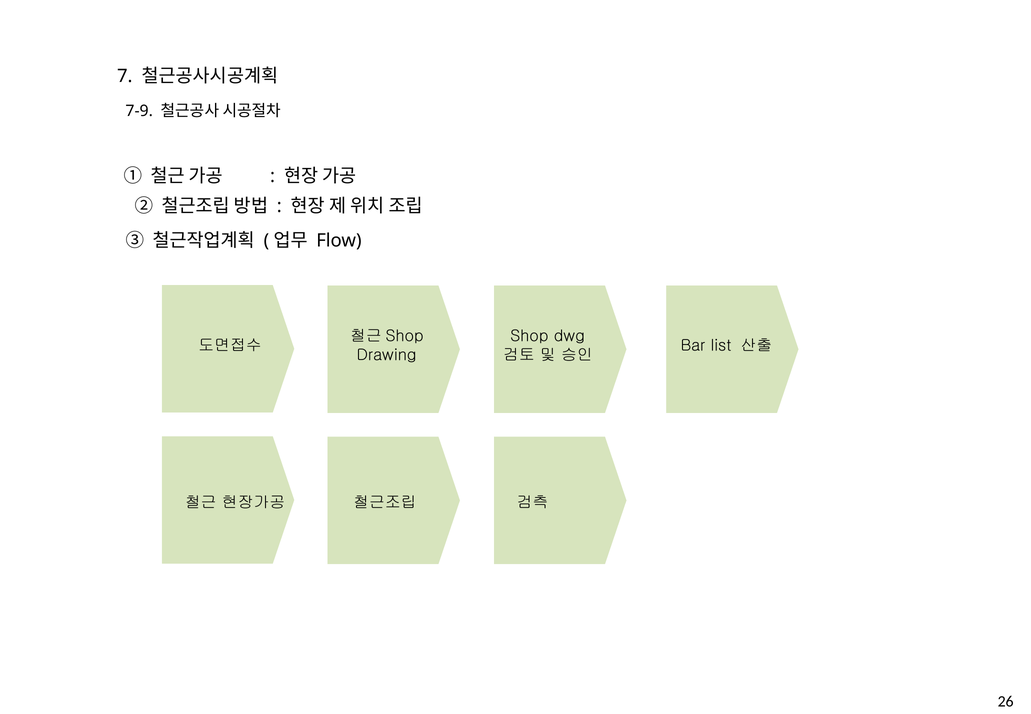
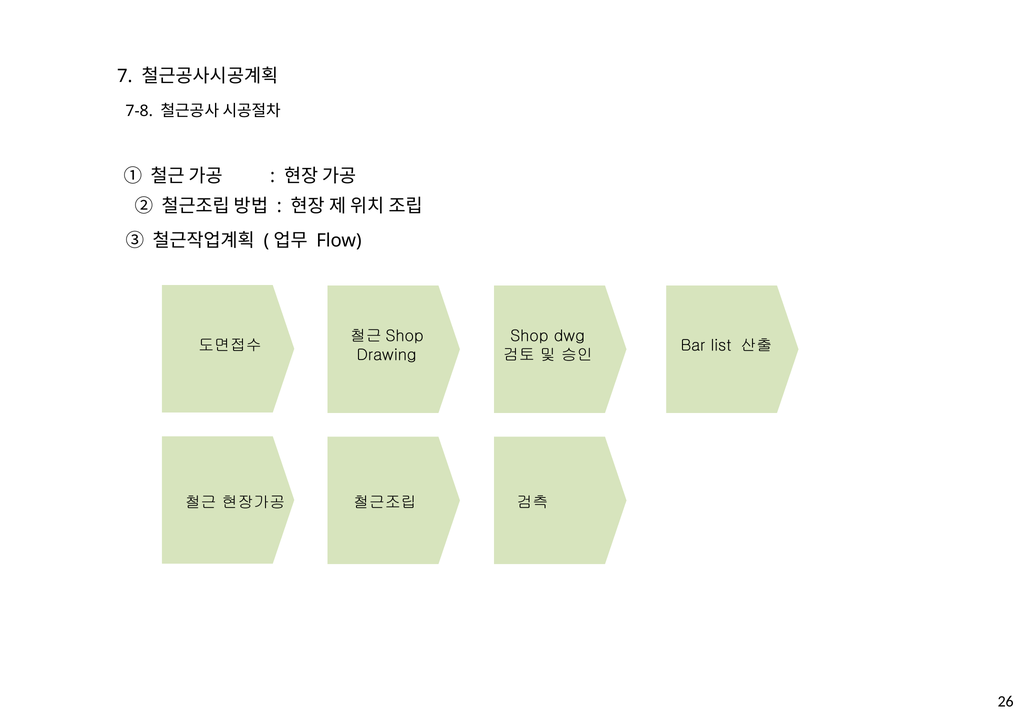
7-9: 7-9 -> 7-8 (139, 111)
